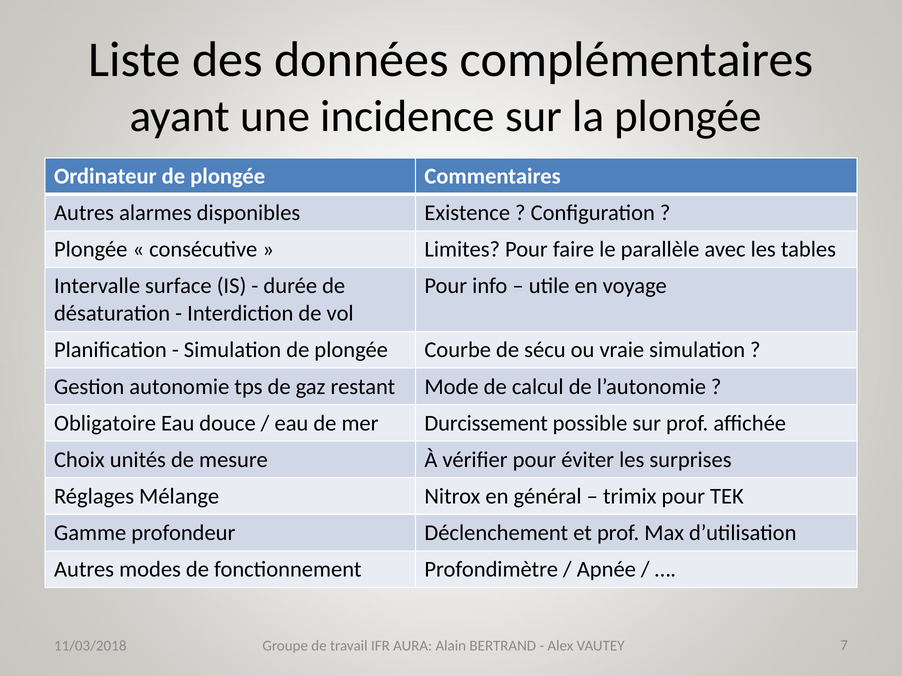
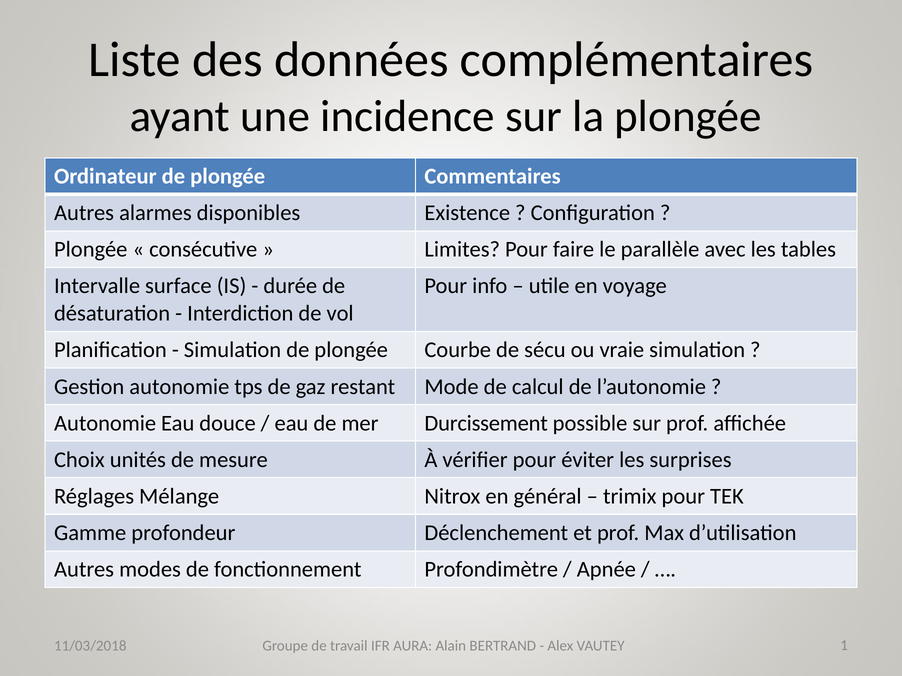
Obligatoire: Obligatoire -> Autonomie (105, 423)
7: 7 -> 1 (844, 646)
